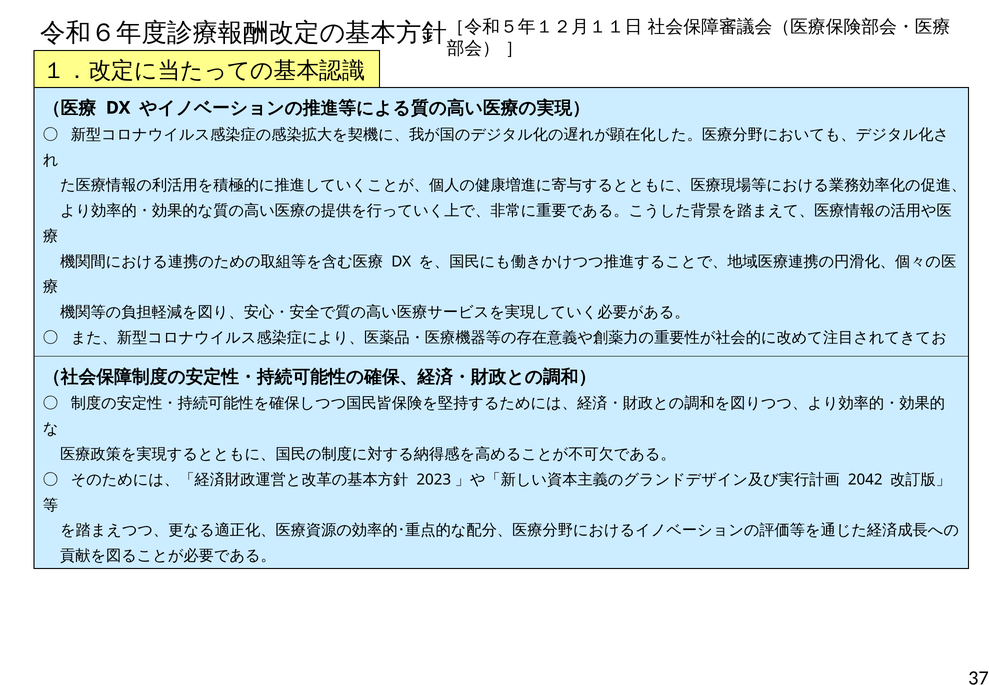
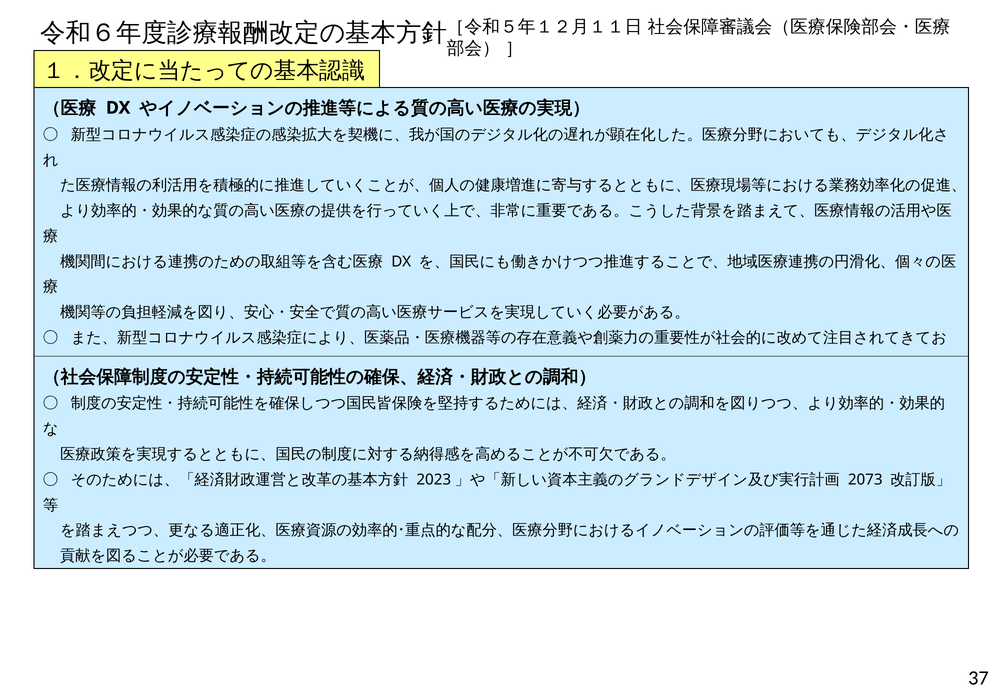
2042: 2042 -> 2073 (865, 479)
